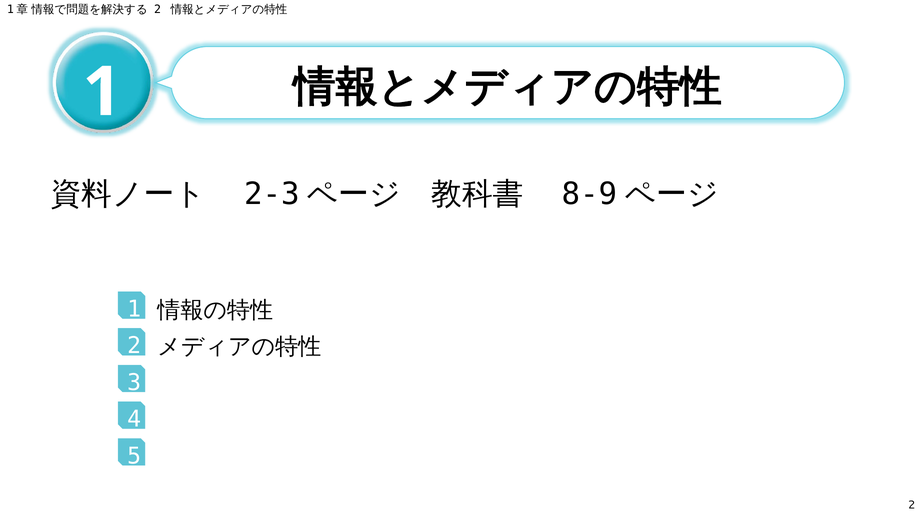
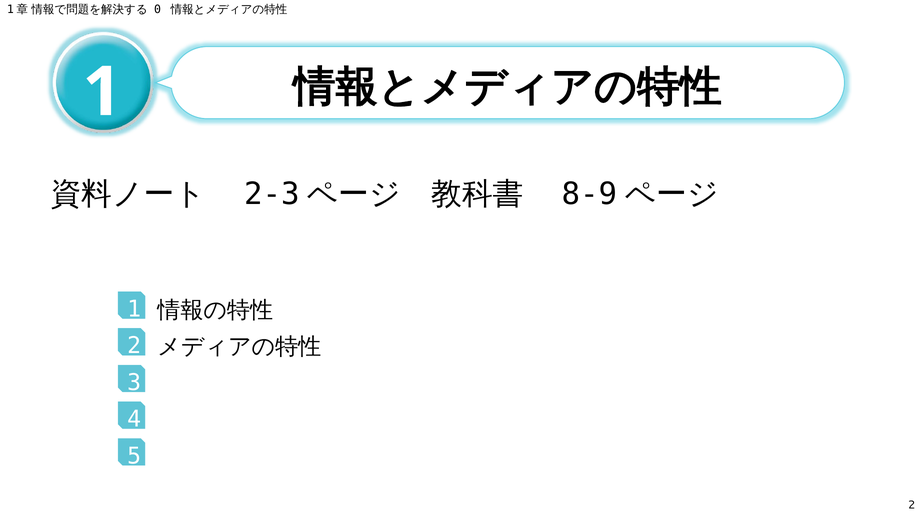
2: 2 -> 0 (158, 10)
